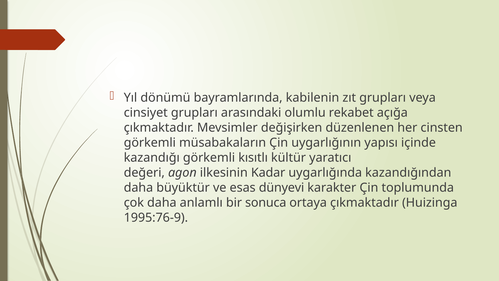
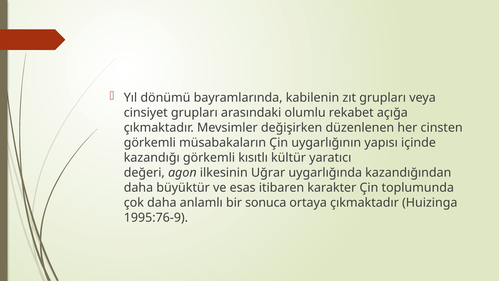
Kadar: Kadar -> Uğrar (268, 172)
dünyevi: dünyevi -> itibaren (282, 187)
